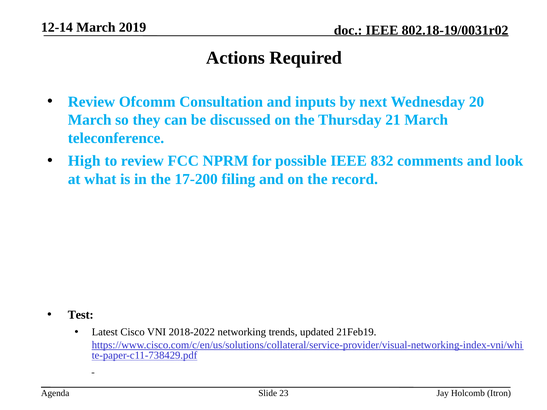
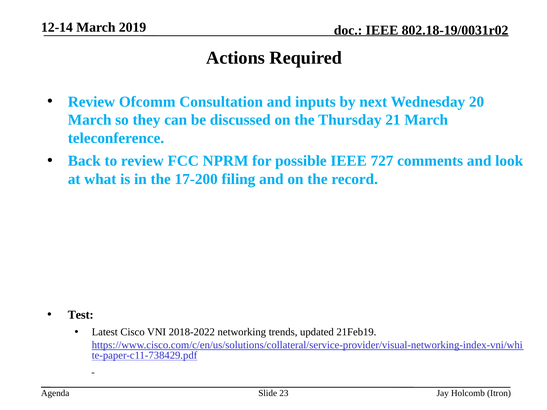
High: High -> Back (84, 161)
832: 832 -> 727 (382, 161)
